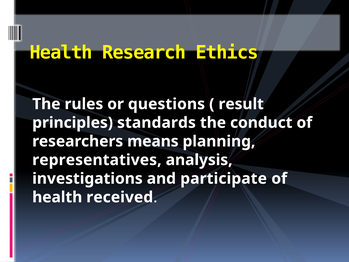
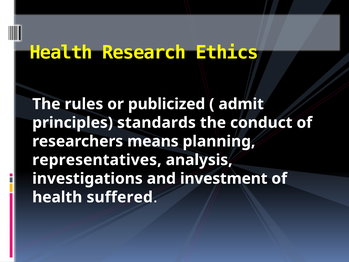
questions: questions -> publicized (167, 104)
result: result -> admit (241, 104)
participate: participate -> investment (224, 178)
received: received -> suffered (120, 197)
